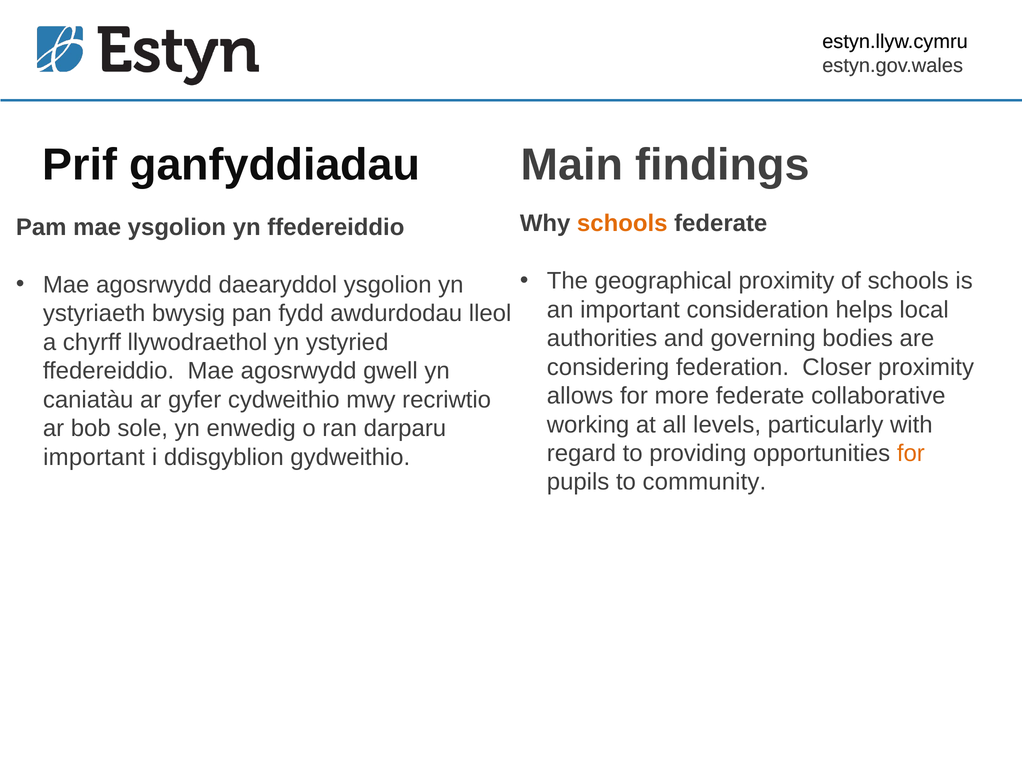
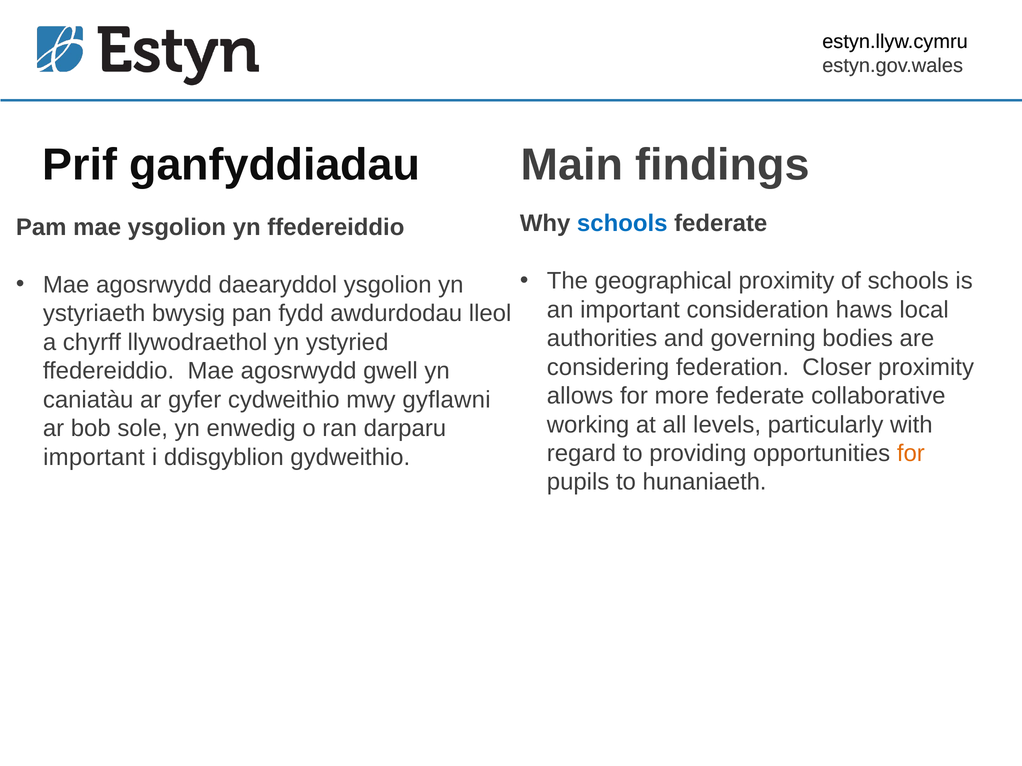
schools colour: orange -> blue (622, 224)
helps: helps -> haws (864, 310)
recriwtio: recriwtio -> gyflawni (447, 400)
community: community -> hunaniaeth (705, 482)
